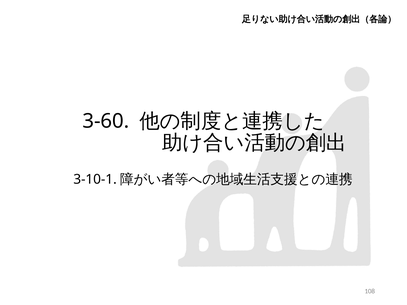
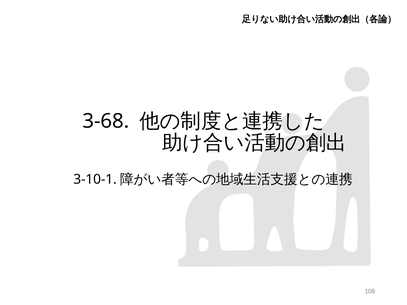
3-60: 3-60 -> 3-68 (106, 121)
